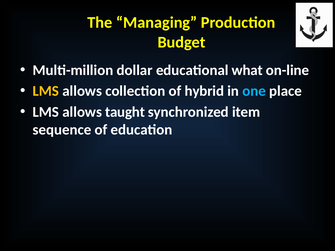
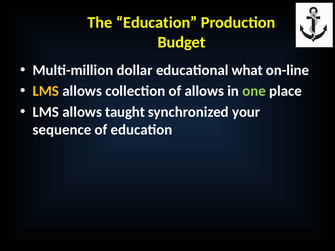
The Managing: Managing -> Education (157, 23)
of hybrid: hybrid -> allows (204, 91)
one colour: light blue -> light green (254, 91)
item: item -> your (246, 112)
